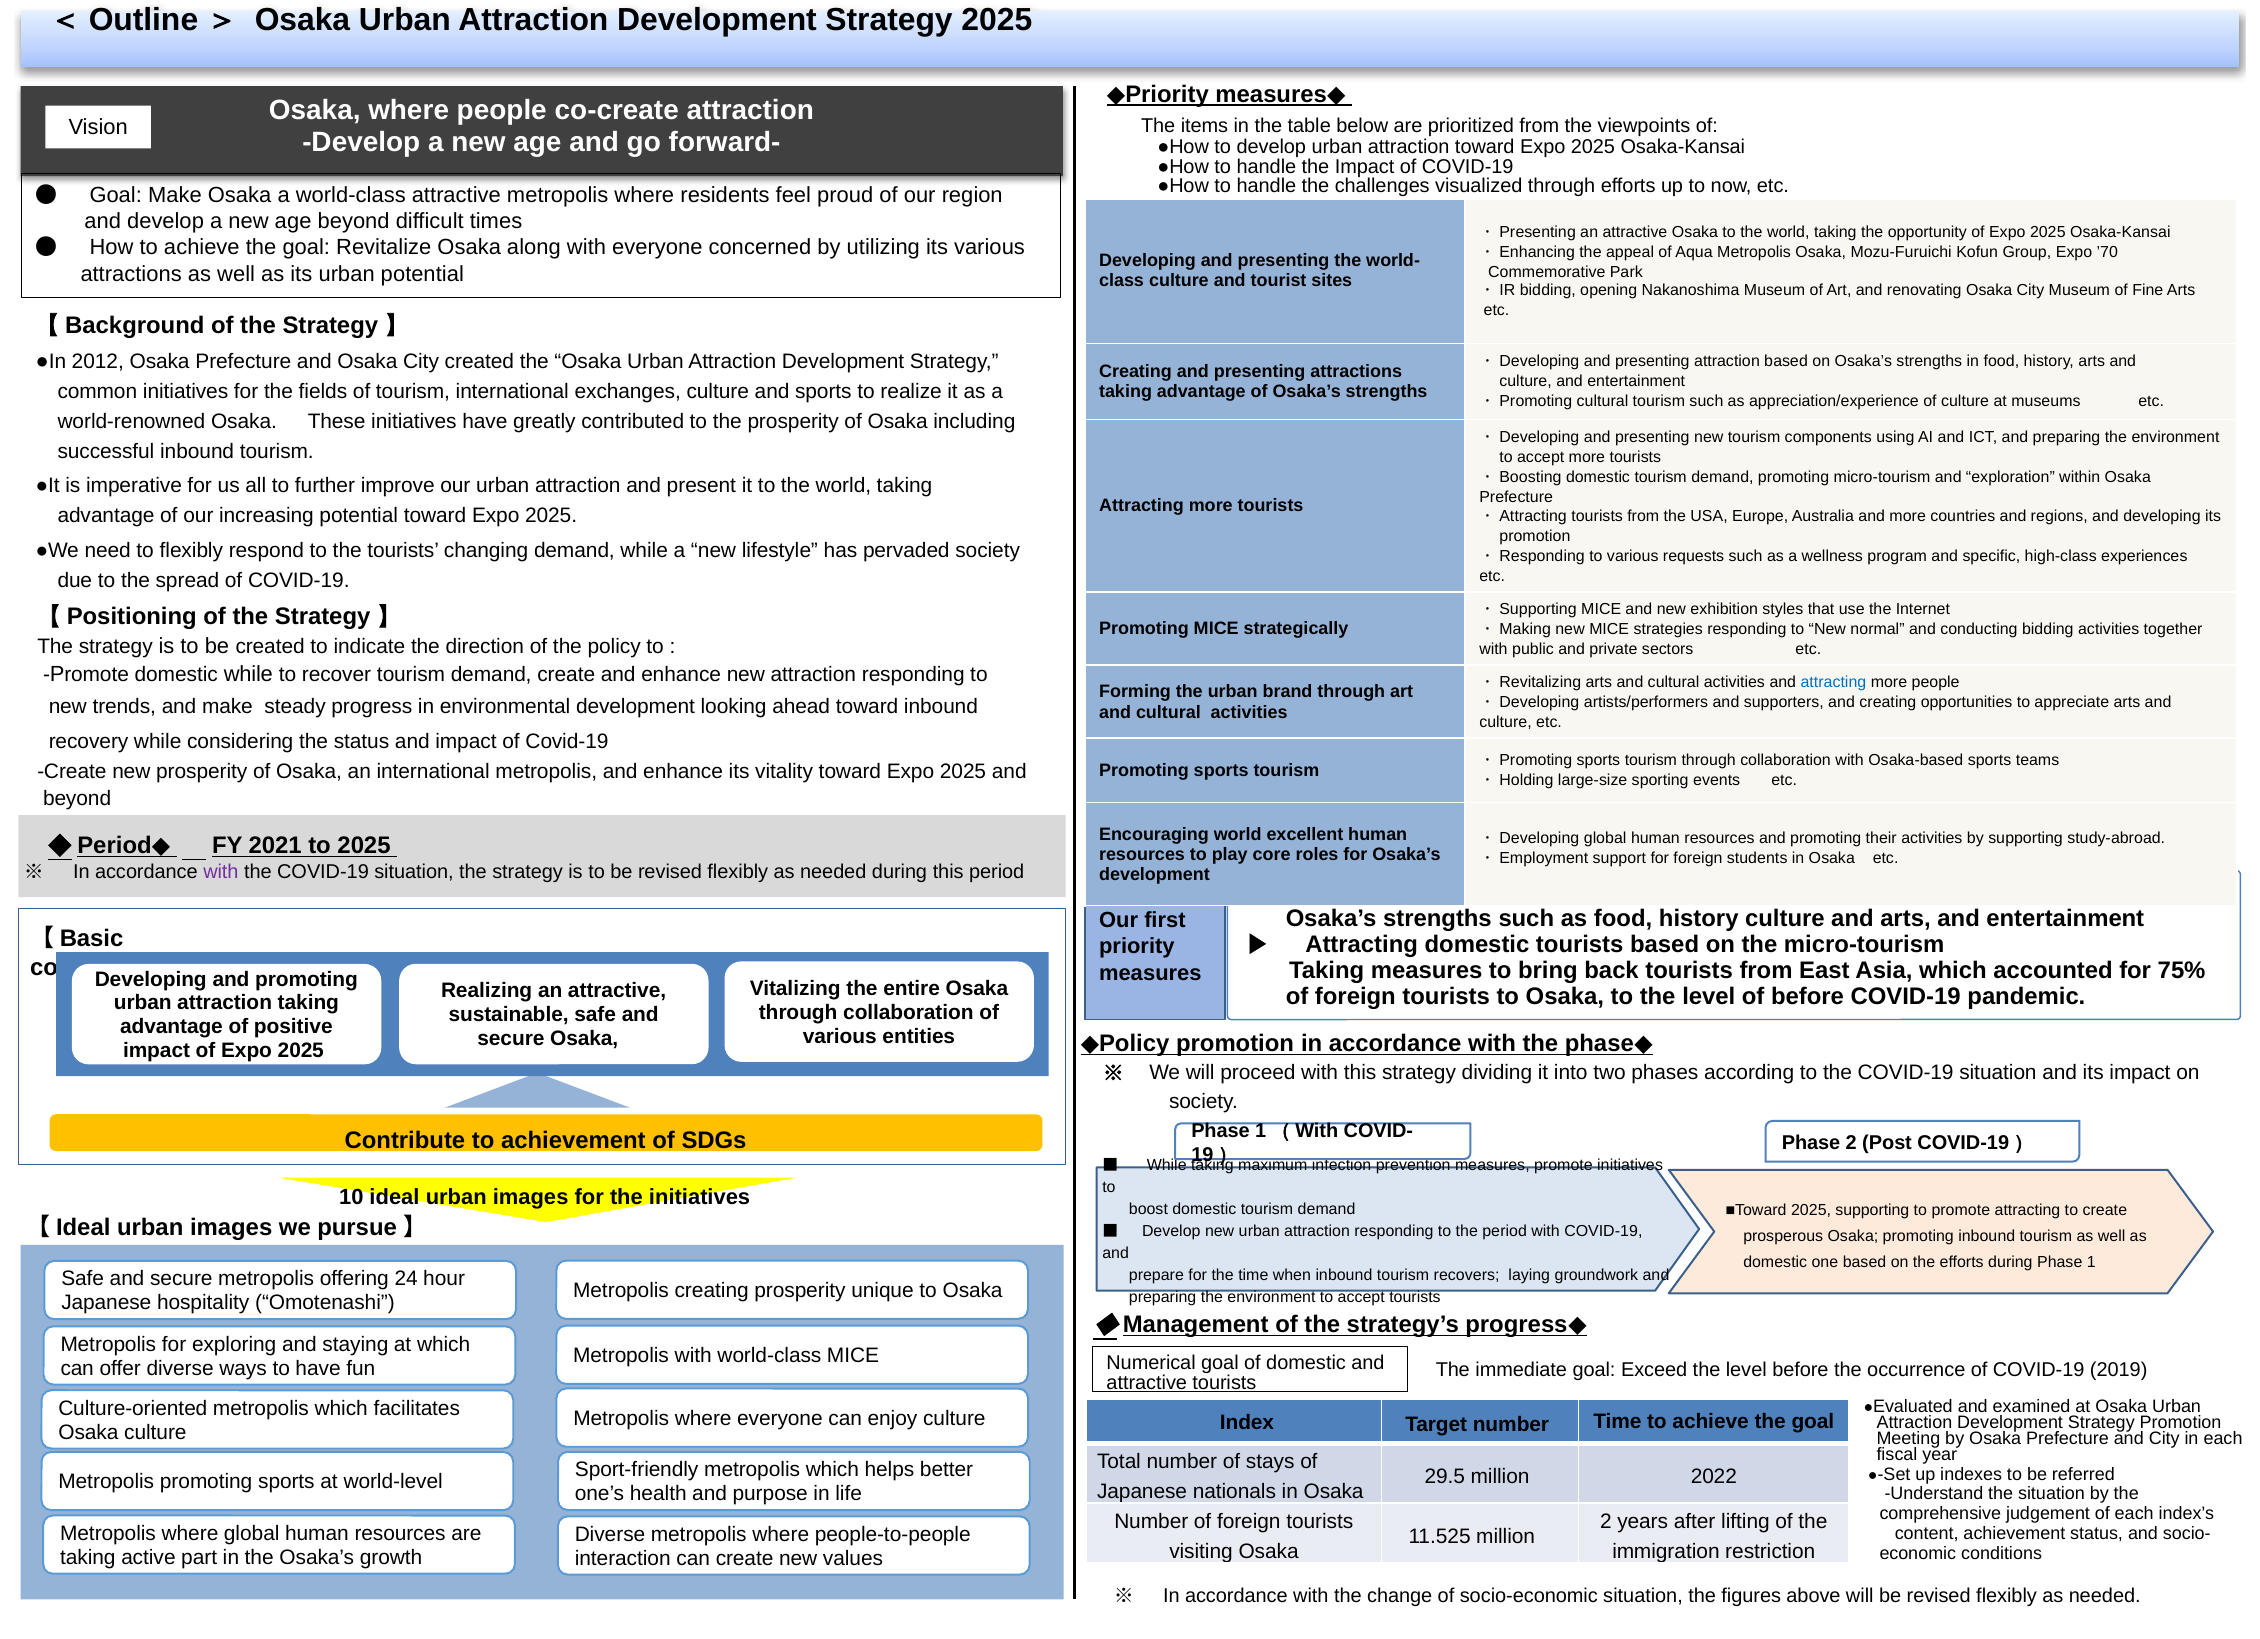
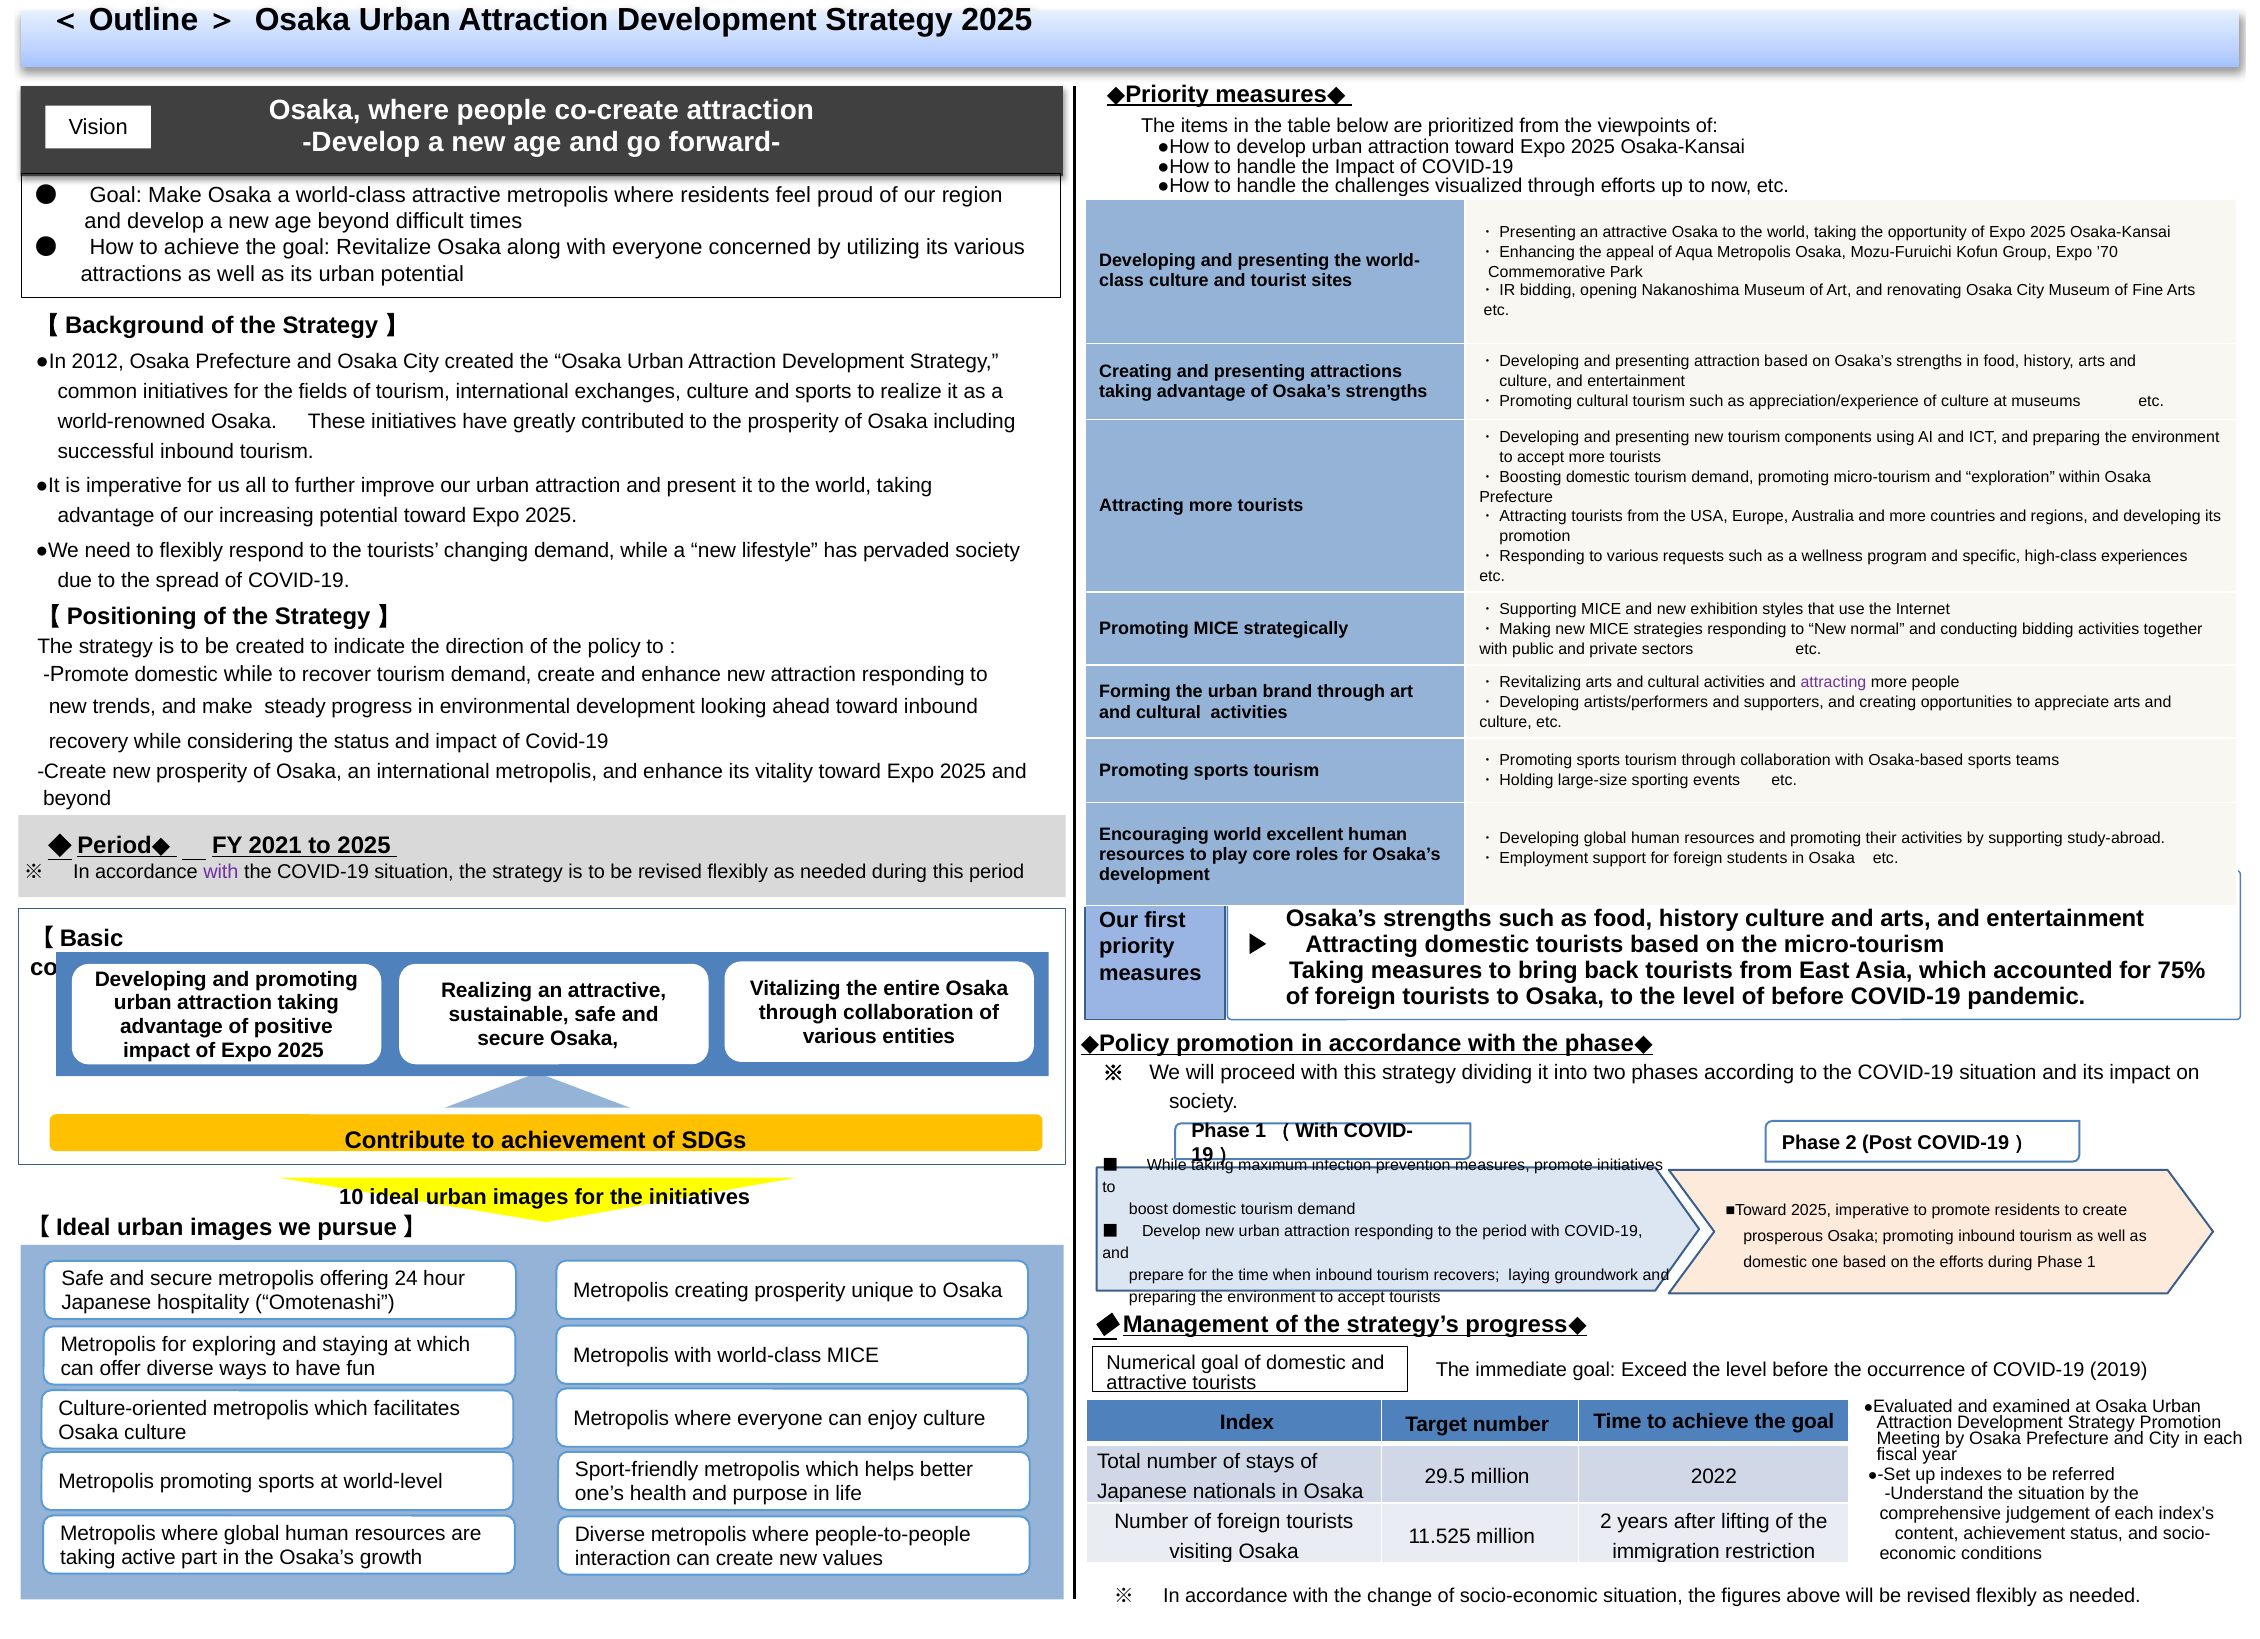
attracting colour: blue -> purple (1833, 682)
2025 supporting: supporting -> imperative (1872, 1210)
promote attracting: attracting -> residents (2027, 1210)
